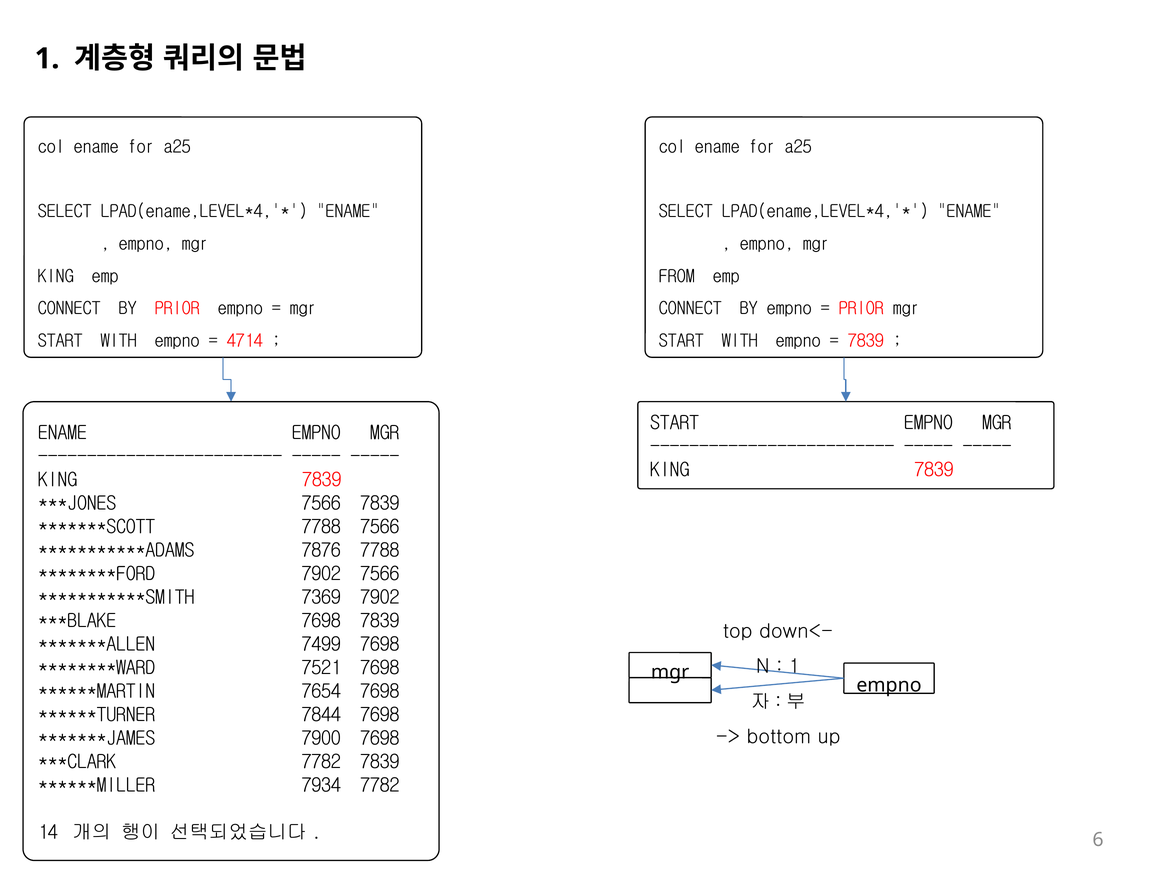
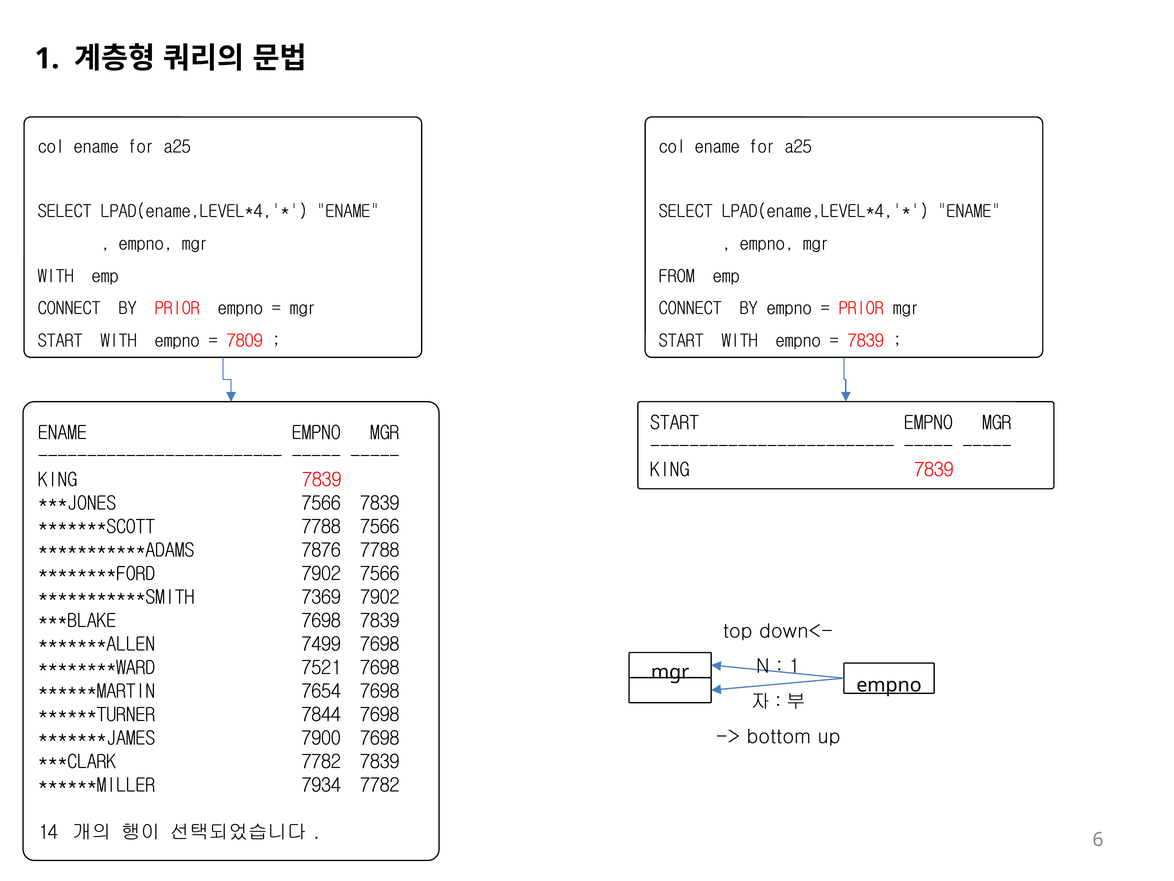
KING: KING -> WITH (56, 276)
4714: 4714 -> 7809 (245, 341)
